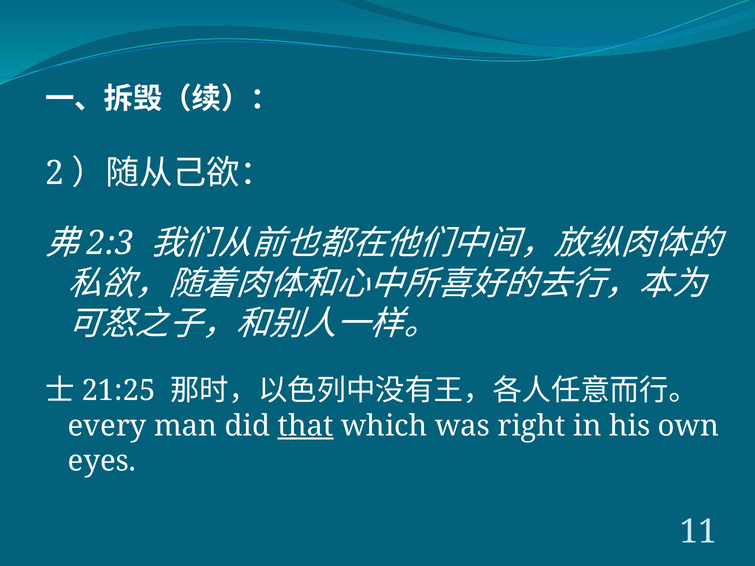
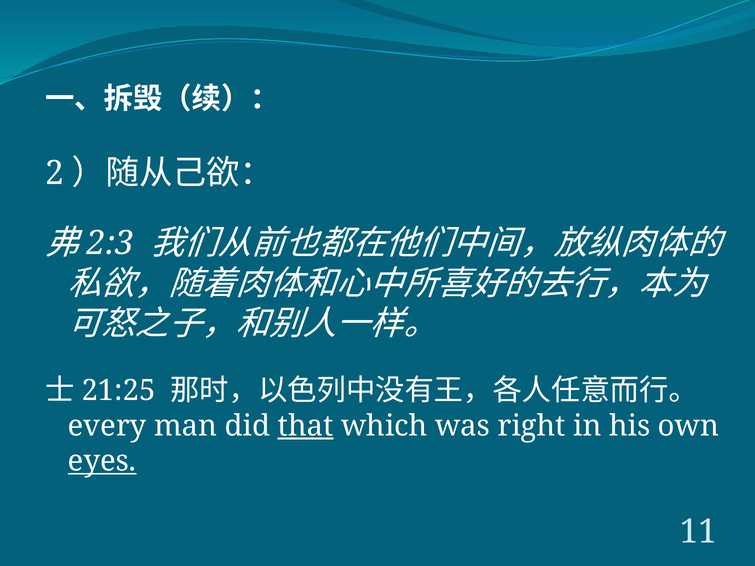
eyes underline: none -> present (102, 461)
